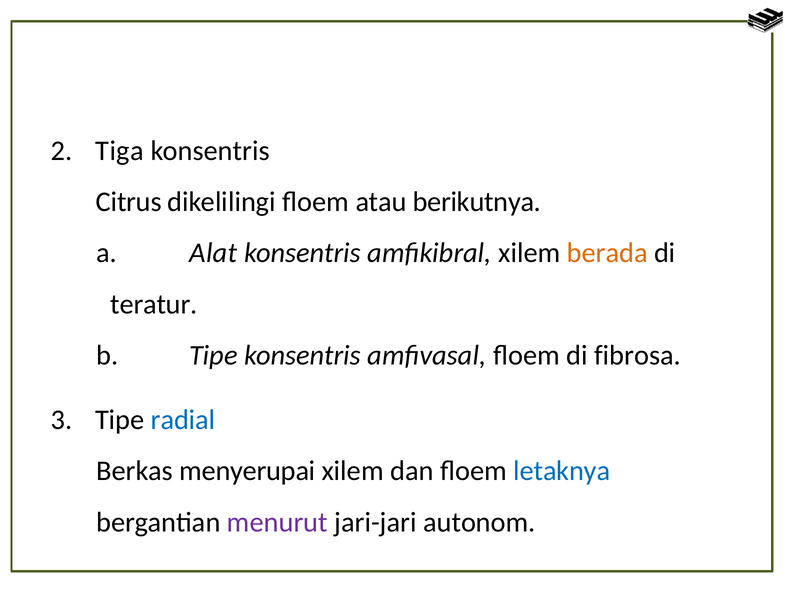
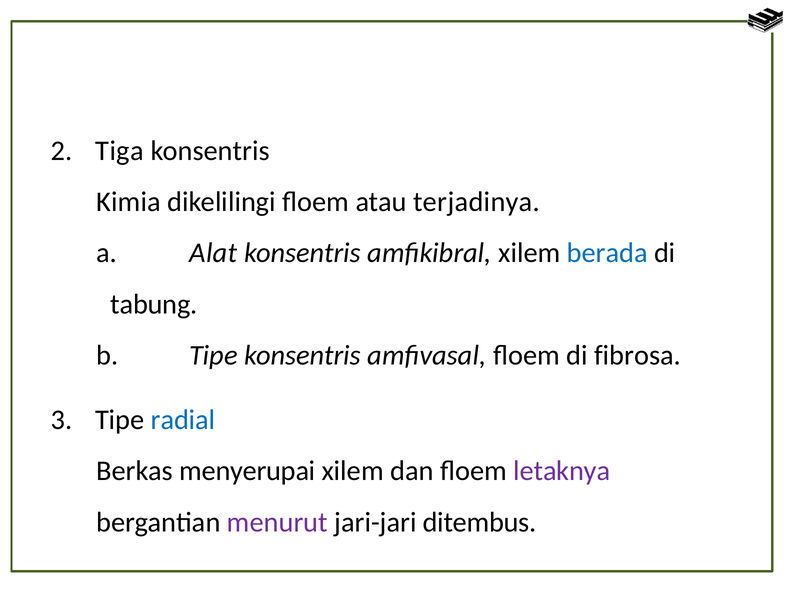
Citrus: Citrus -> Kimia (129, 202)
berikutnya: berikutnya -> terjadinya (477, 202)
berada colour: orange -> blue (607, 253)
teratur: teratur -> tabung (154, 304)
letaknya colour: blue -> purple (562, 470)
autonom: autonom -> ditembus (479, 522)
